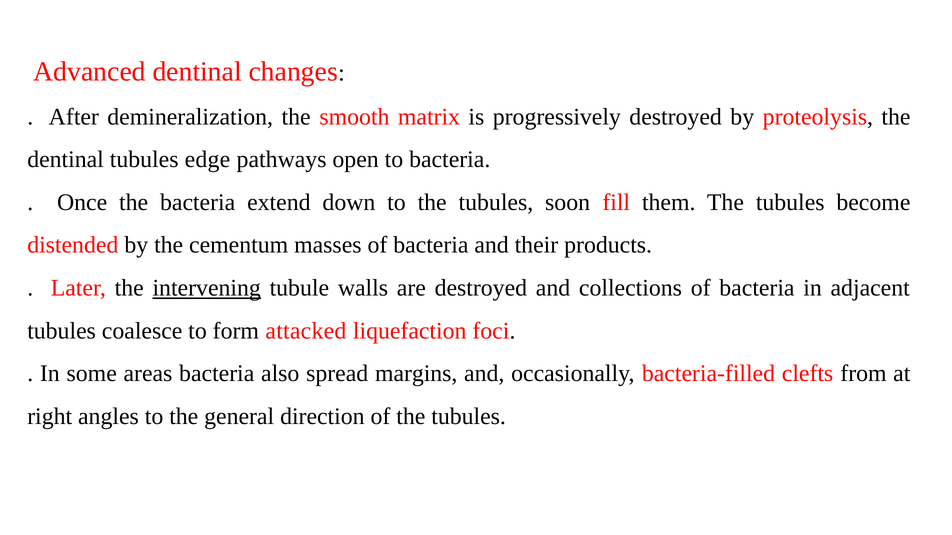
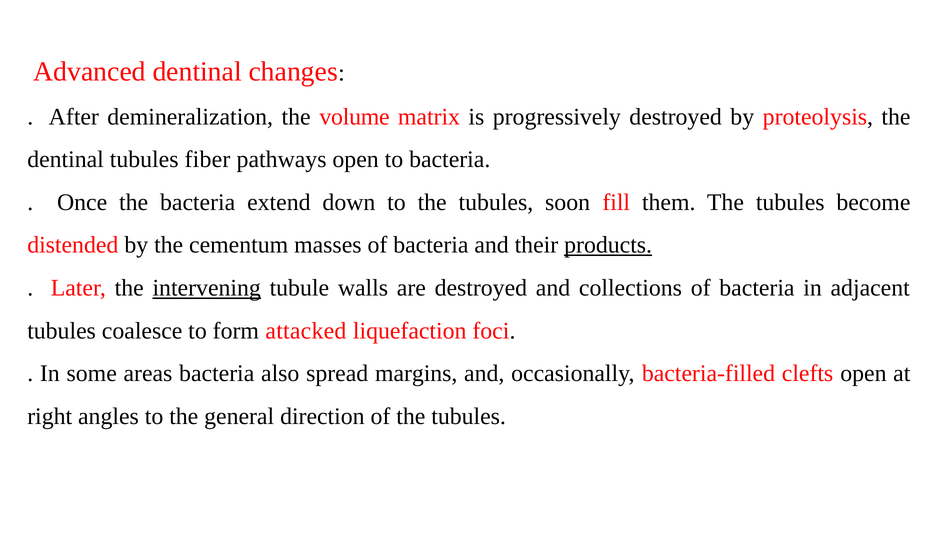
smooth: smooth -> volume (355, 117)
edge: edge -> fiber (207, 160)
products underline: none -> present (608, 245)
clefts from: from -> open (863, 374)
